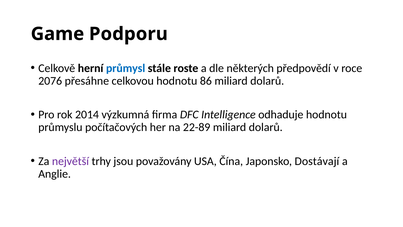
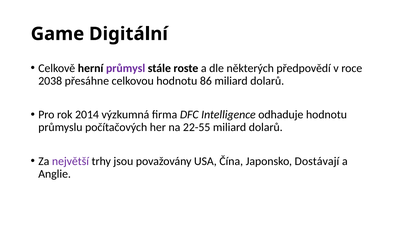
Podporu: Podporu -> Digitální (128, 34)
průmysl colour: blue -> purple (126, 68)
2076: 2076 -> 2038 (50, 81)
22-89: 22-89 -> 22-55 (197, 127)
